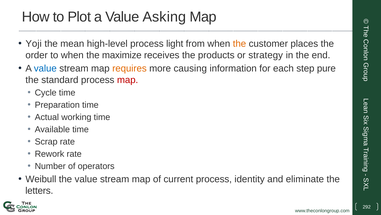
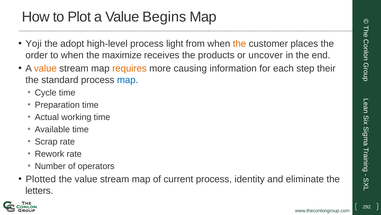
Asking: Asking -> Begins (164, 17)
mean: mean -> adopt (72, 44)
strategy: strategy -> uncover (266, 55)
value colour: blue -> orange (45, 68)
pure: pure -> their (326, 68)
map colour: red -> blue (128, 80)
Weibull: Weibull -> Plotted (41, 179)
